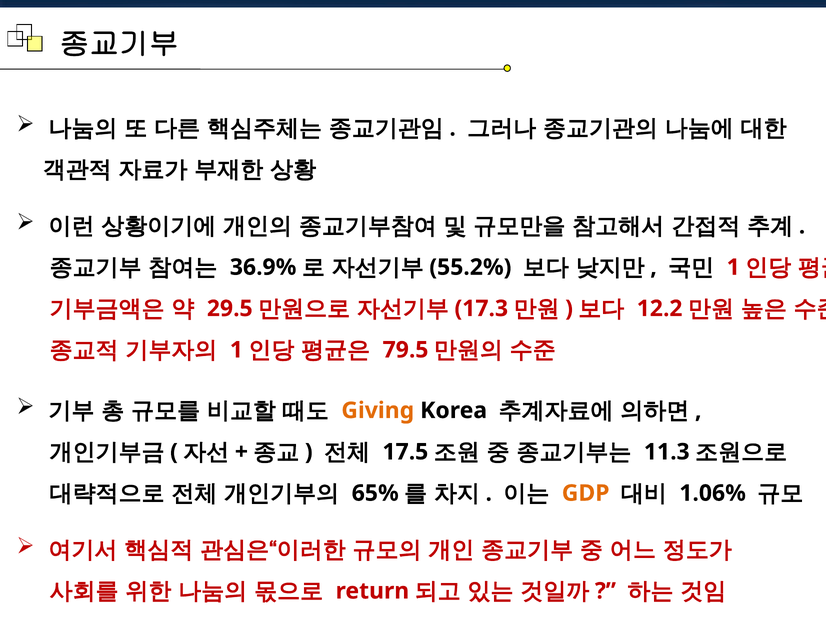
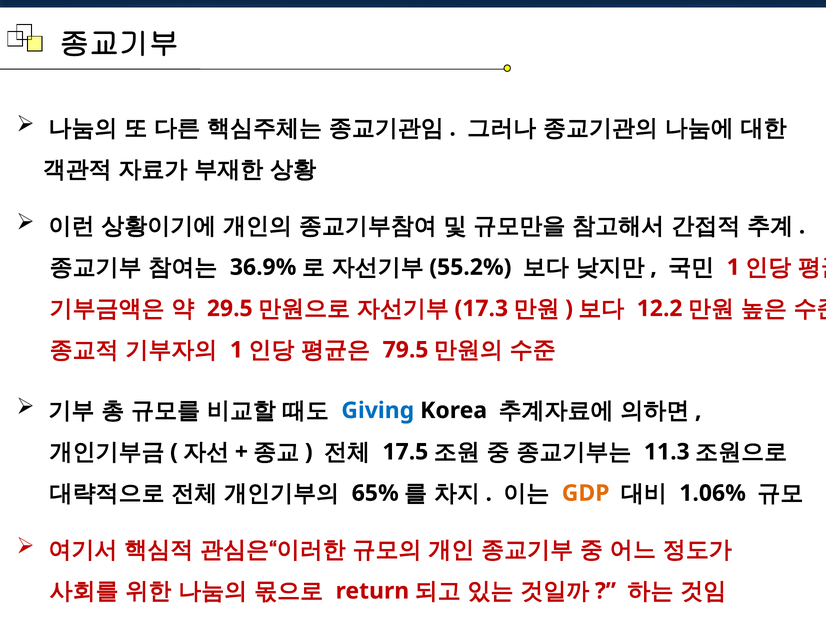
Giving colour: orange -> blue (378, 410)
